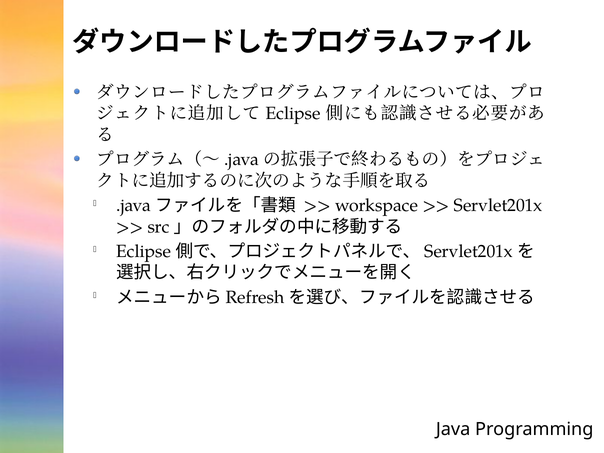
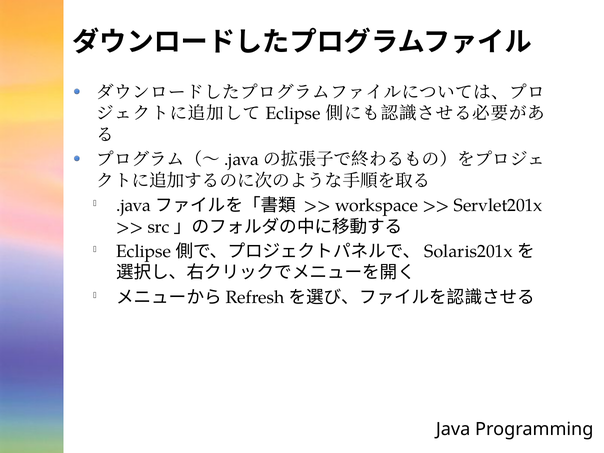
Servlet201x: Servlet201x -> Solaris201x (469, 252)
